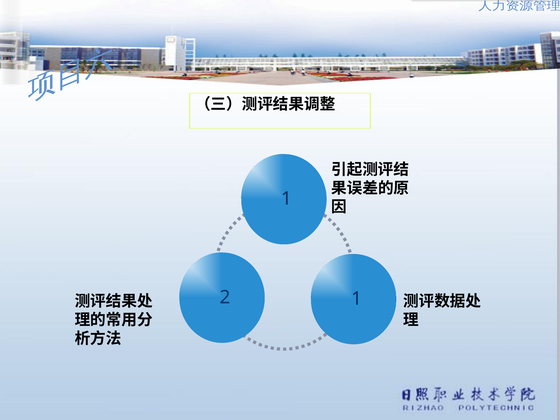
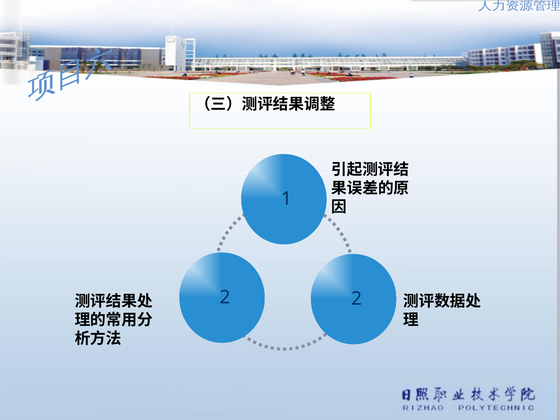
2 1: 1 -> 2 (357, 299)
